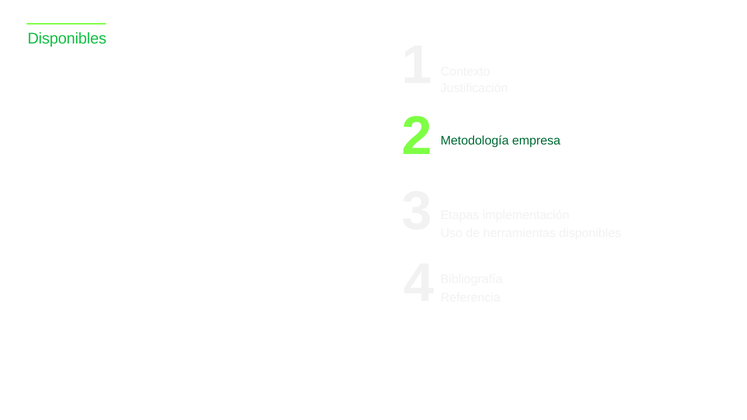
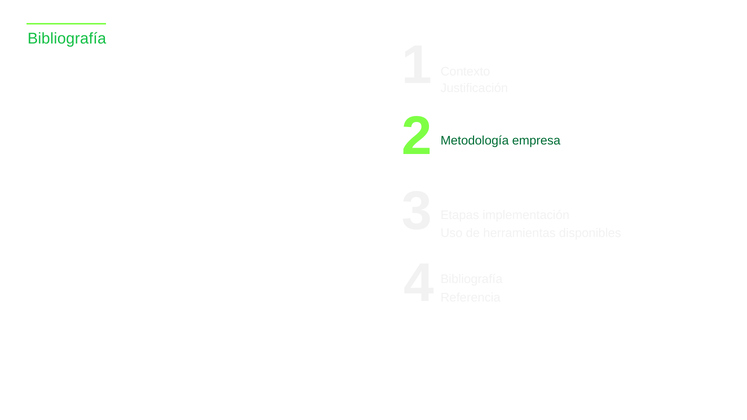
Disponibles: Disponibles -> Bibliografía (67, 39)
